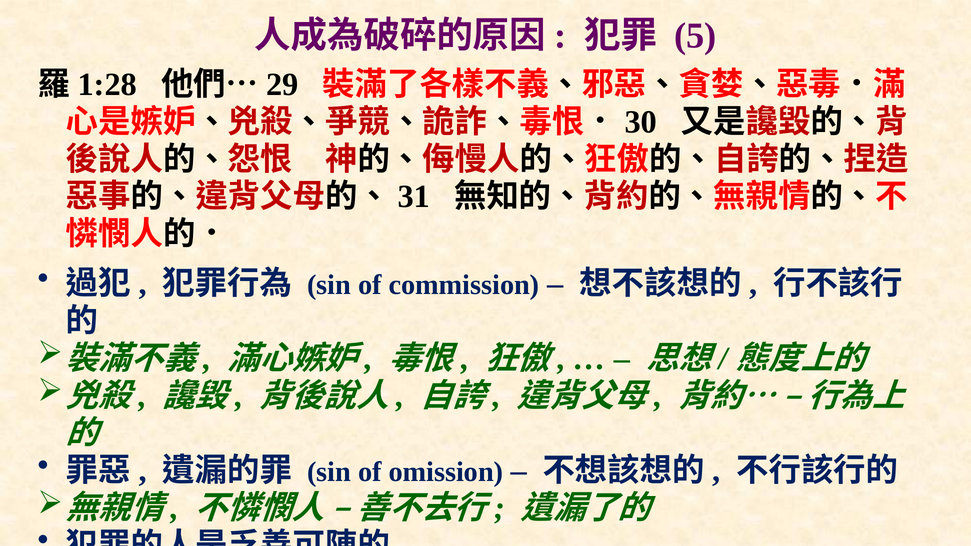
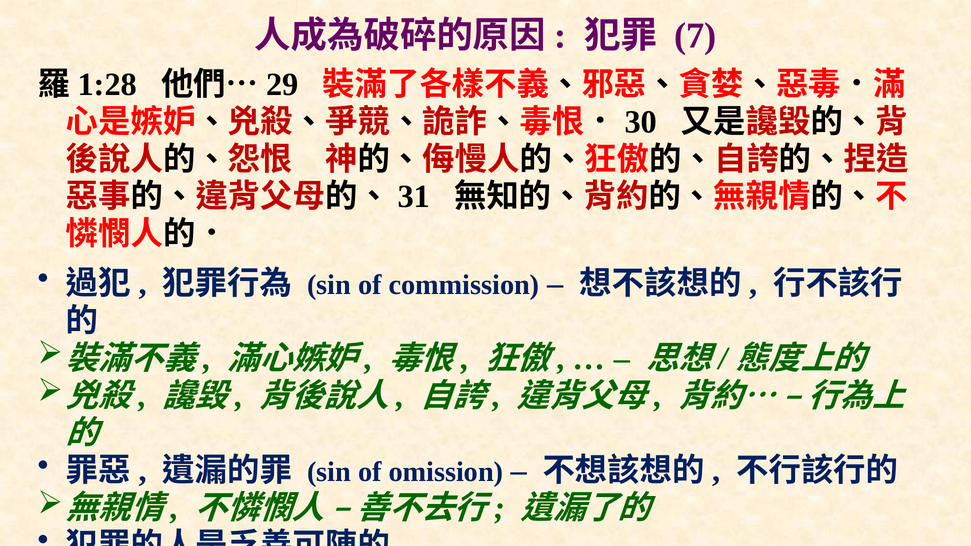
5: 5 -> 7 (695, 36)
